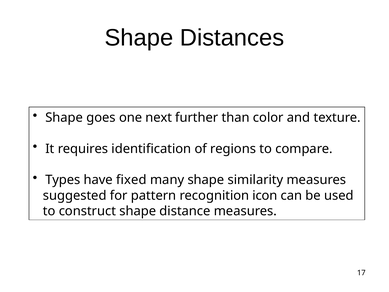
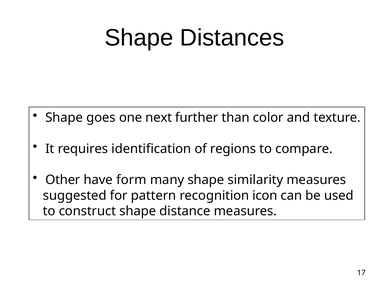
Types: Types -> Other (63, 180)
fixed: fixed -> form (131, 180)
